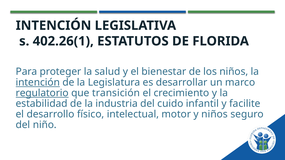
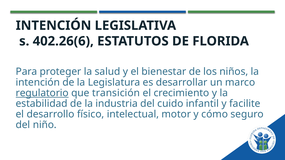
402.26(1: 402.26(1 -> 402.26(6 (63, 41)
intención underline: present -> none (38, 82)
y niños: niños -> cómo (215, 114)
